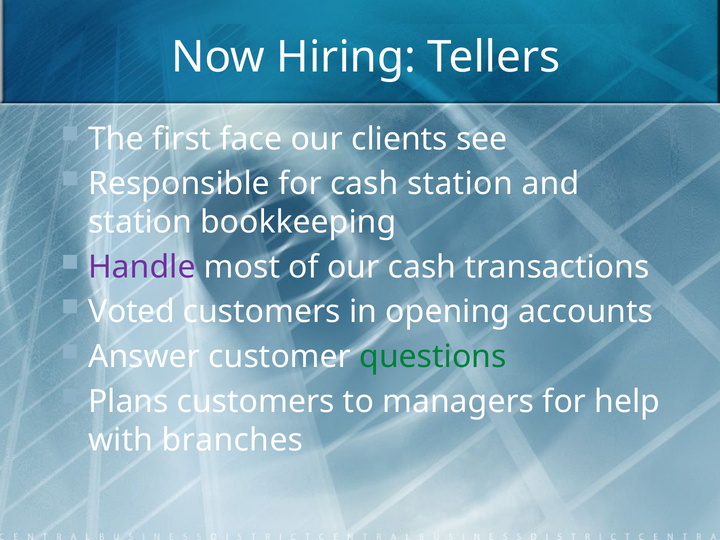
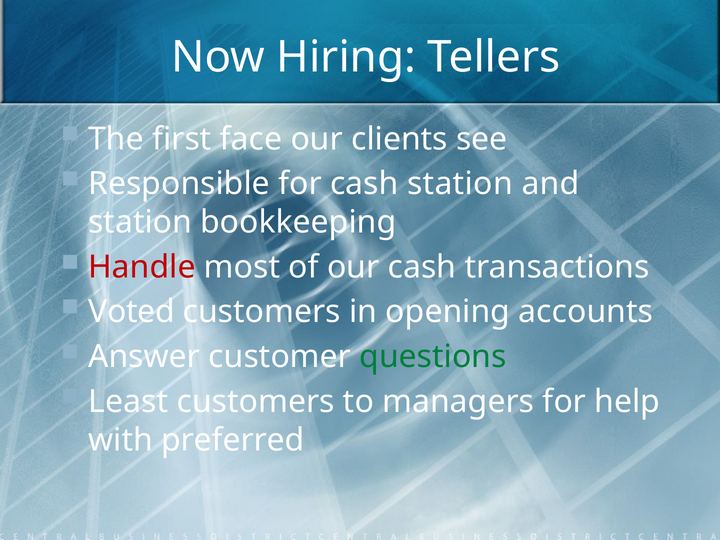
Handle colour: purple -> red (142, 267)
Plans: Plans -> Least (128, 402)
branches: branches -> preferred (233, 440)
